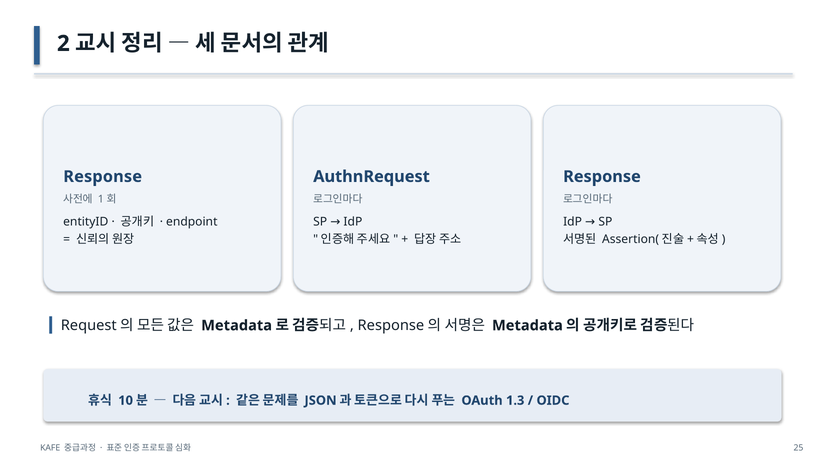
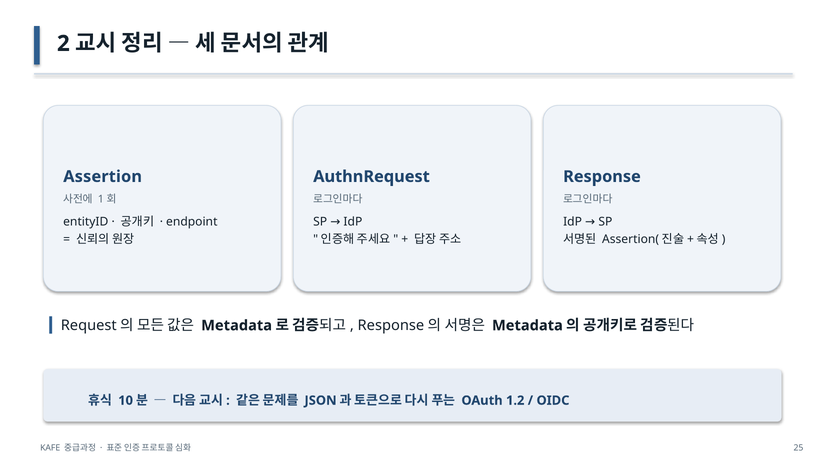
Response: Response -> Assertion (103, 177)
1.3: 1.3 -> 1.2 (515, 401)
